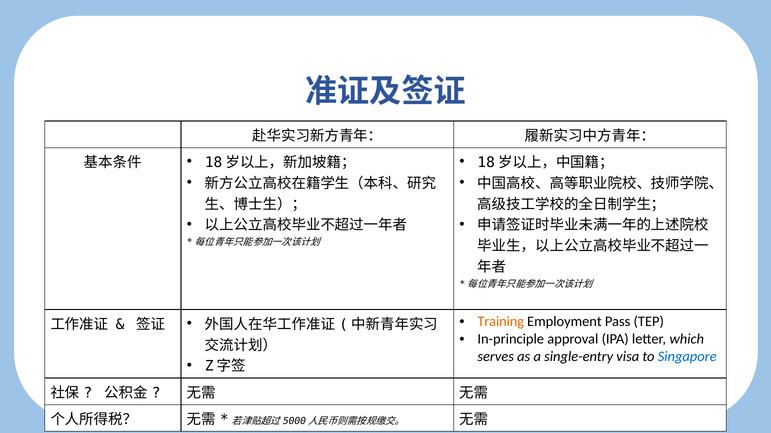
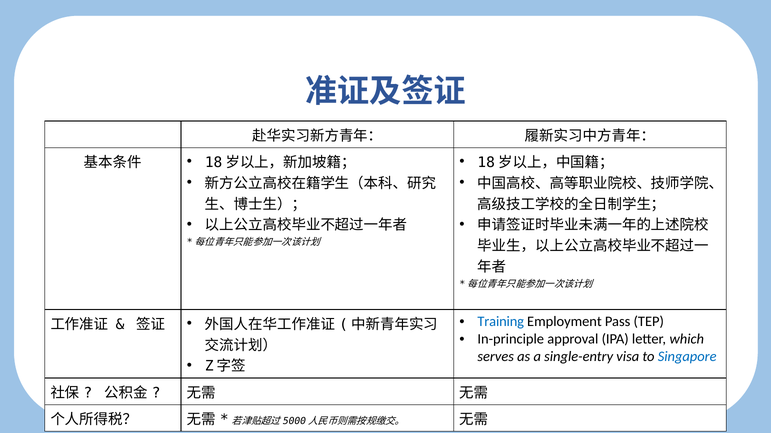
Training colour: orange -> blue (501, 322)
